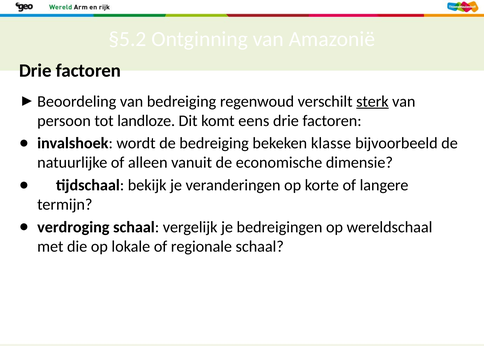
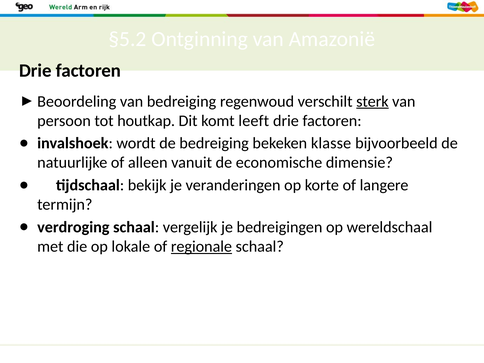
landloze: landloze -> houtkap (146, 121)
eens: eens -> leeft (254, 121)
regionale underline: none -> present (201, 247)
